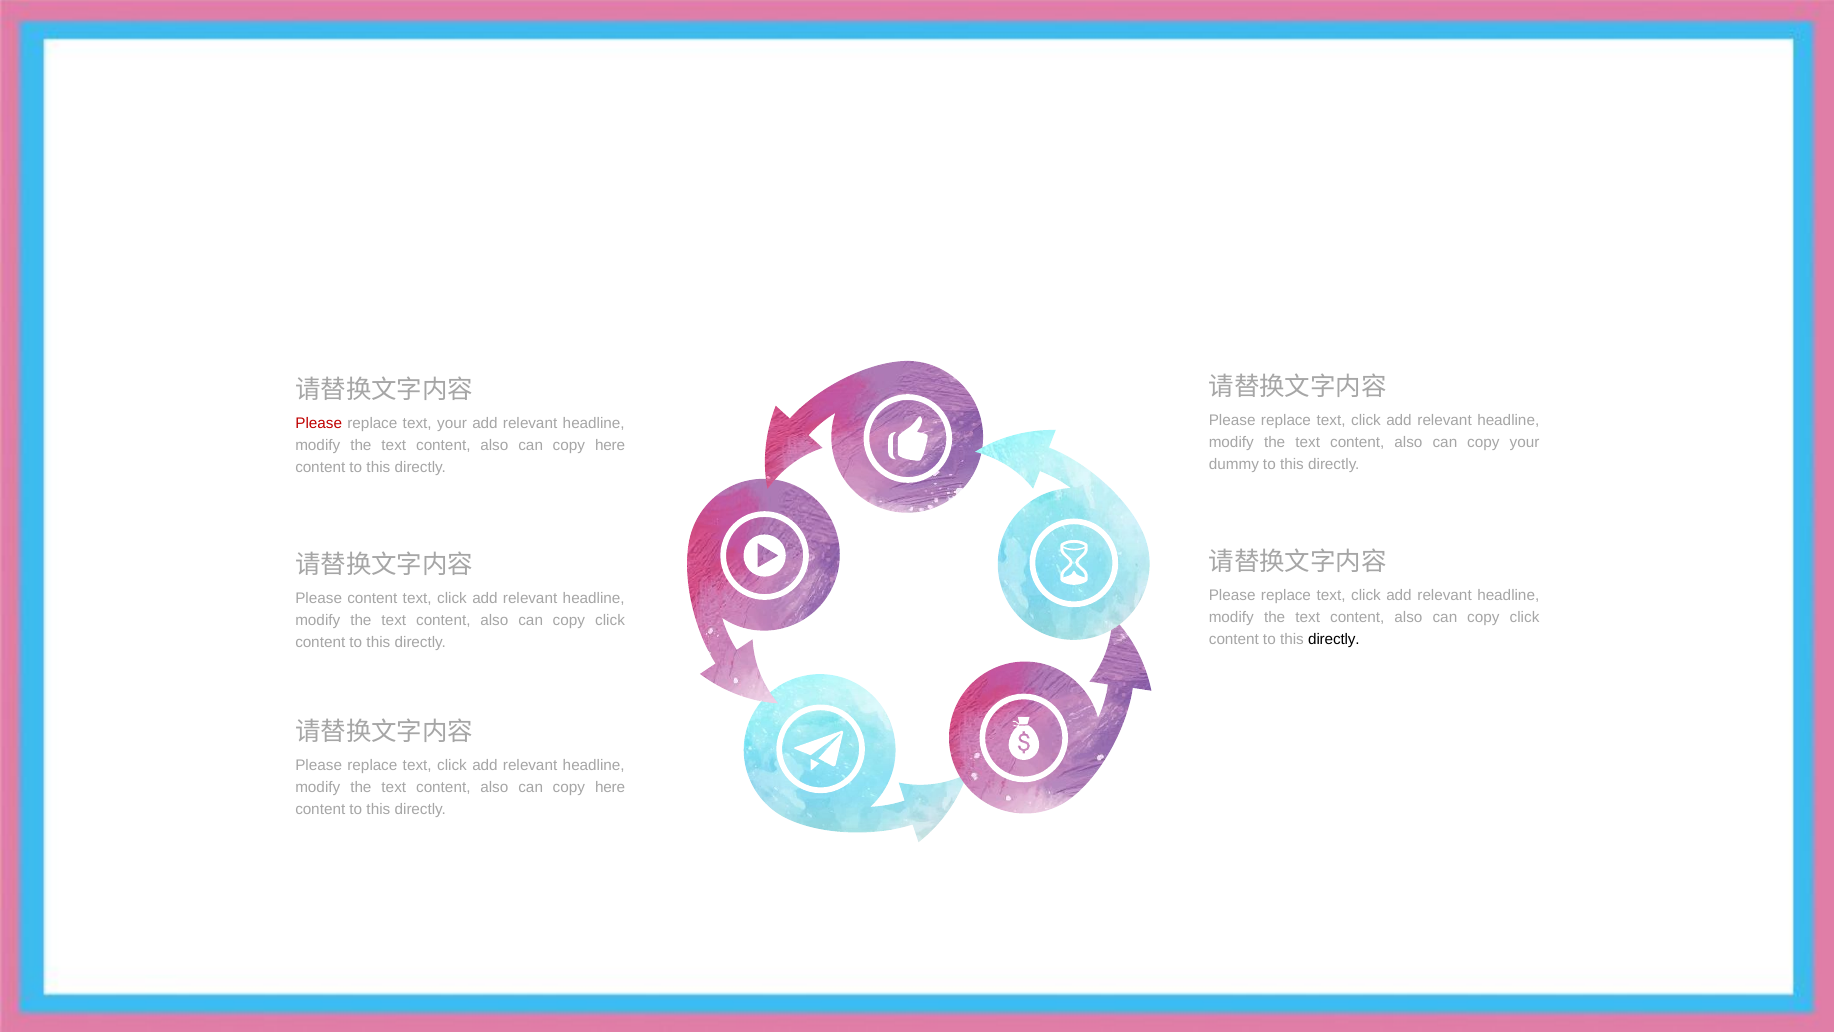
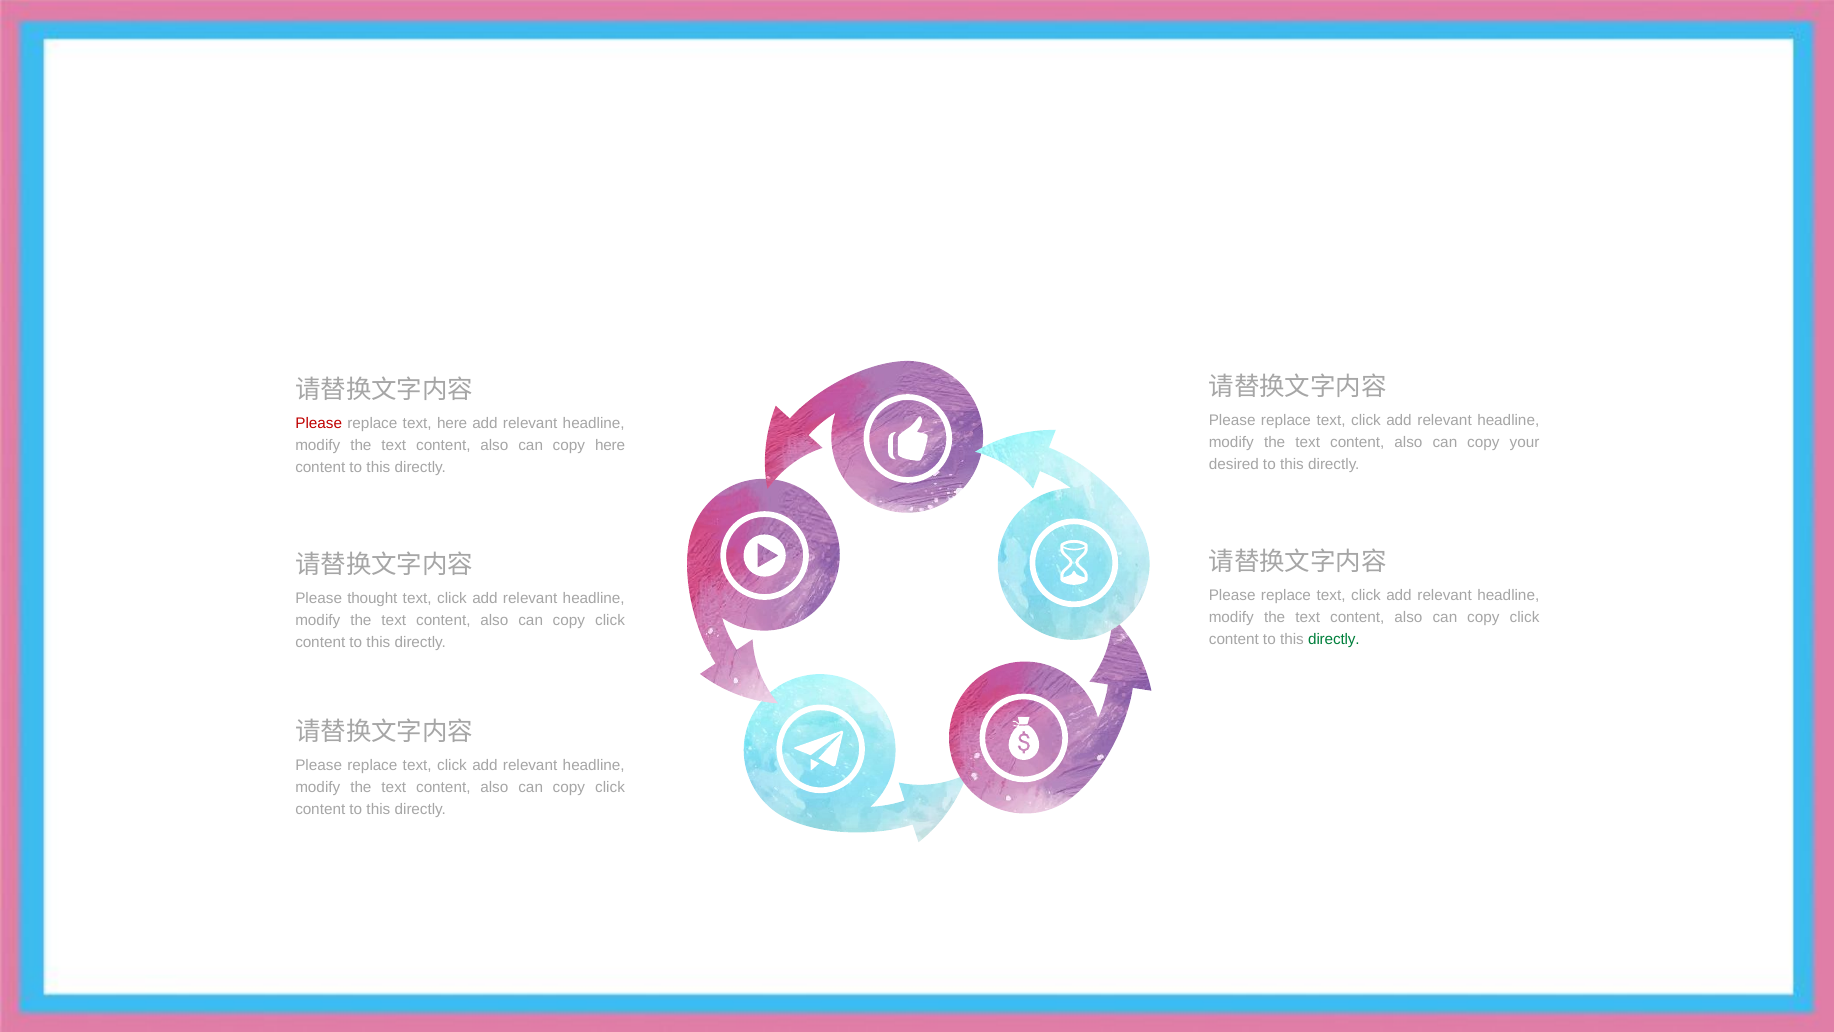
text your: your -> here (452, 423)
dummy: dummy -> desired (1234, 464)
Please content: content -> thought (372, 598)
directly colour: black -> green (1334, 639)
here: here -> click (610, 787)
